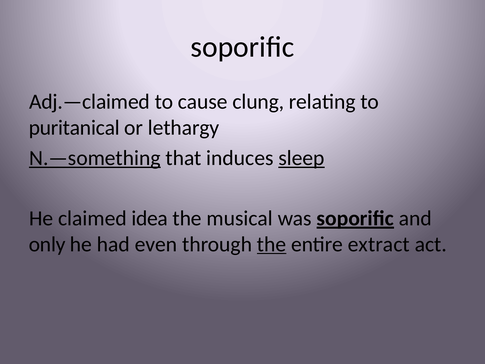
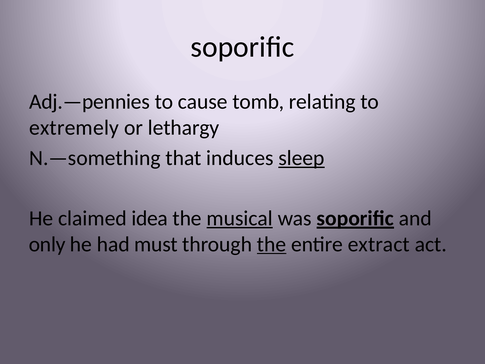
Adj.—claimed: Adj.—claimed -> Adj.—pennies (90, 102)
clung: clung -> tomb (258, 102)
puritanical: puritanical -> extremely (74, 128)
N.—something underline: present -> none (95, 158)
musical underline: none -> present (240, 218)
even: even -> must (156, 244)
